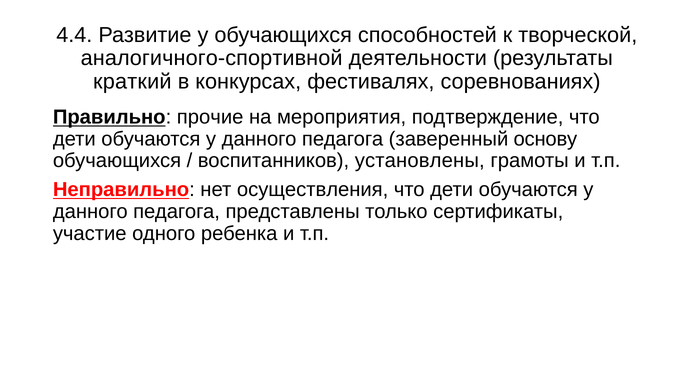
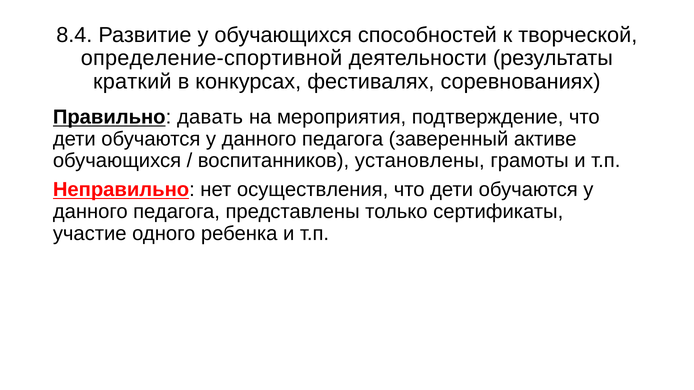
4.4: 4.4 -> 8.4 (74, 35)
аналогичного-спортивной: аналогичного-спортивной -> определение-спортивной (212, 58)
прочие: прочие -> давать (210, 117)
основу: основу -> активе (545, 139)
